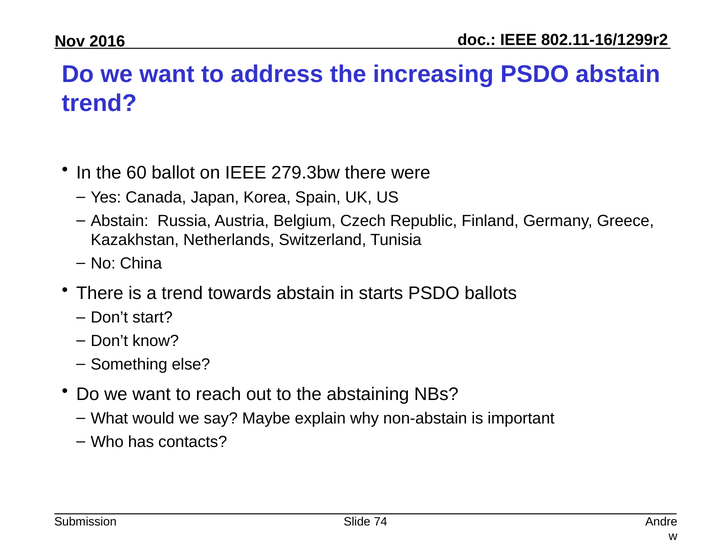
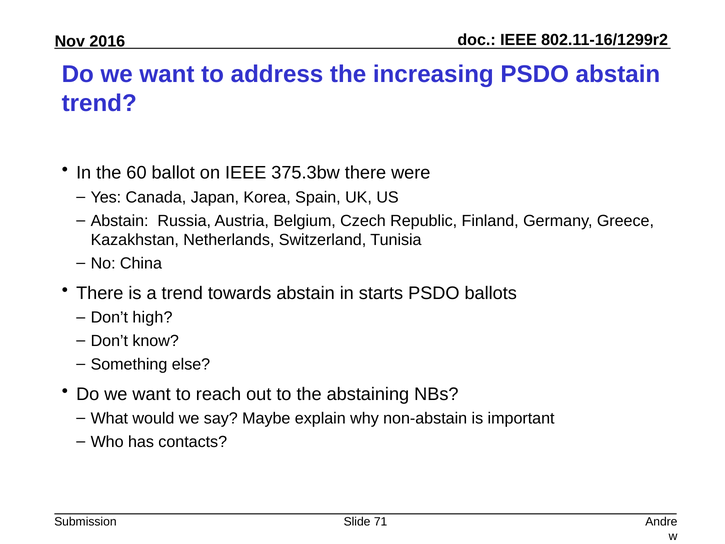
279.3bw: 279.3bw -> 375.3bw (306, 173)
start: start -> high (152, 317)
74: 74 -> 71 (381, 521)
